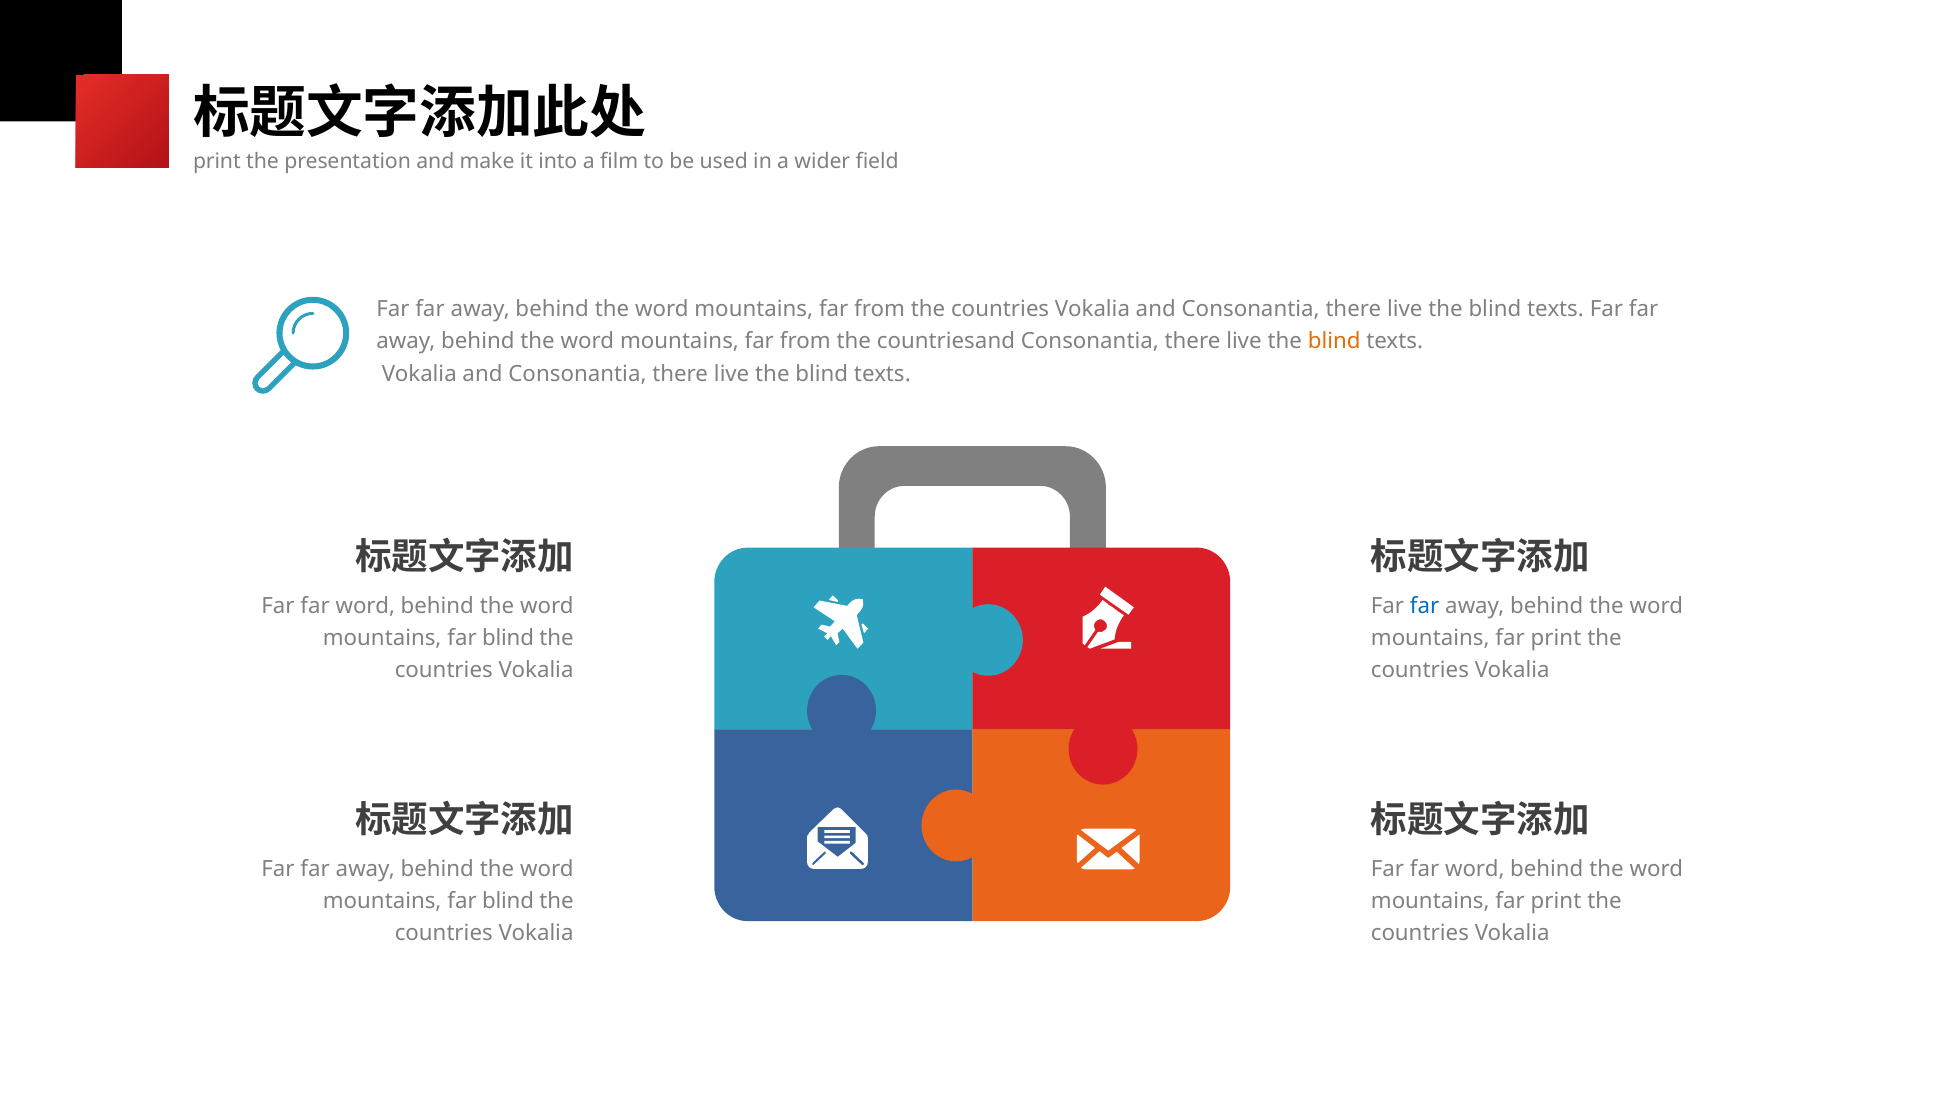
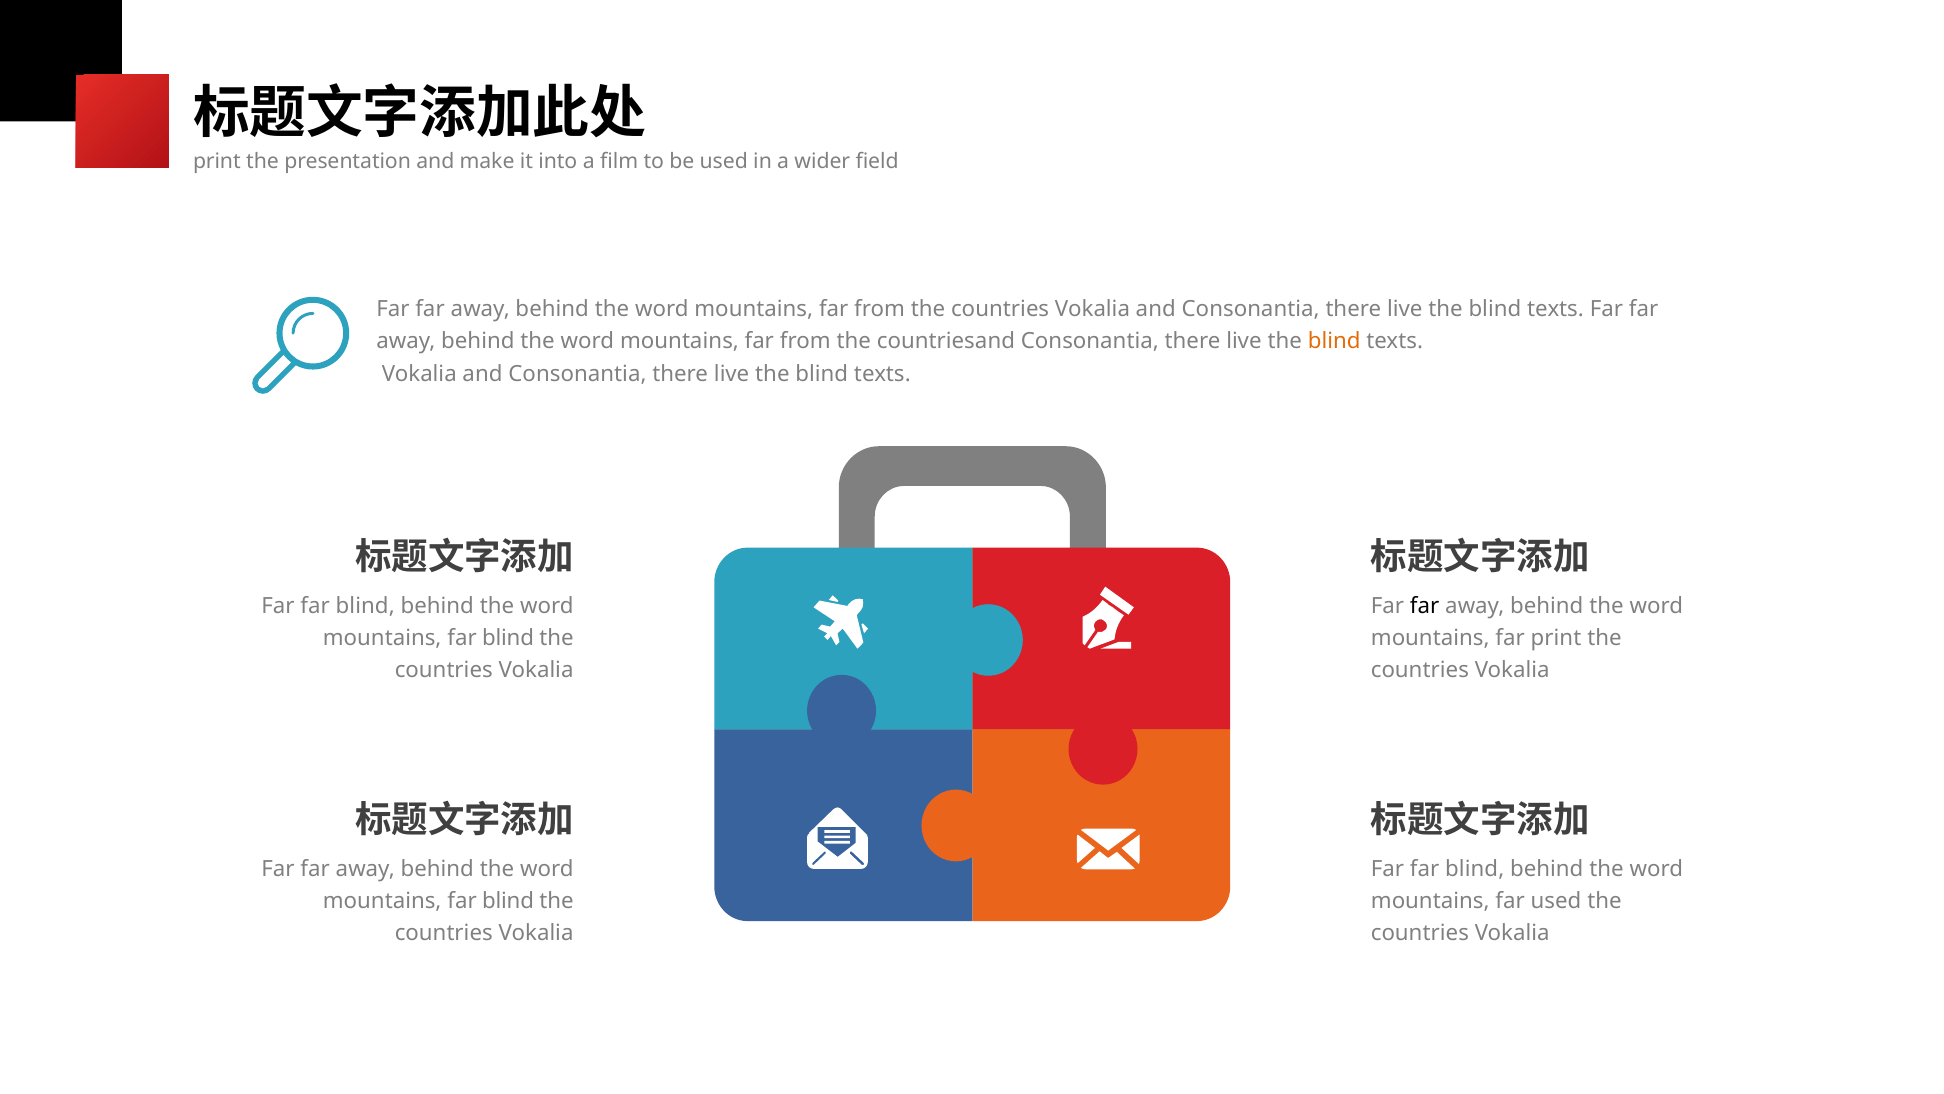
word: word -> blind (365, 606)
far colour: blue -> black (1425, 606)
word: word -> blind (1475, 869)
print: print -> used (1556, 901)
